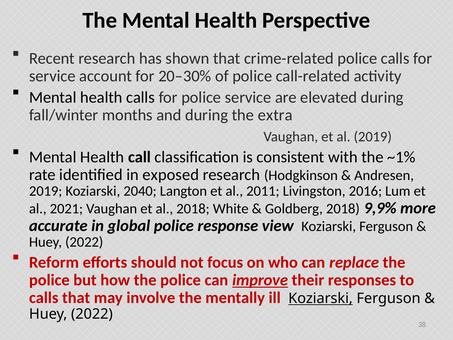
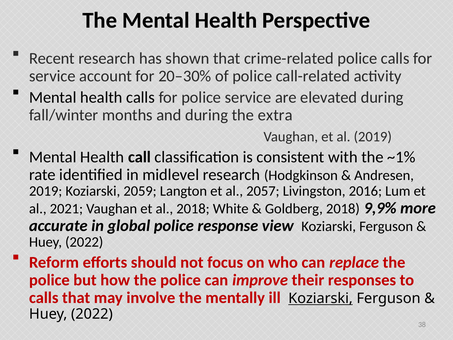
exposed: exposed -> midlevel (171, 175)
2040: 2040 -> 2059 (140, 191)
2011: 2011 -> 2057 (263, 191)
improve underline: present -> none (260, 280)
